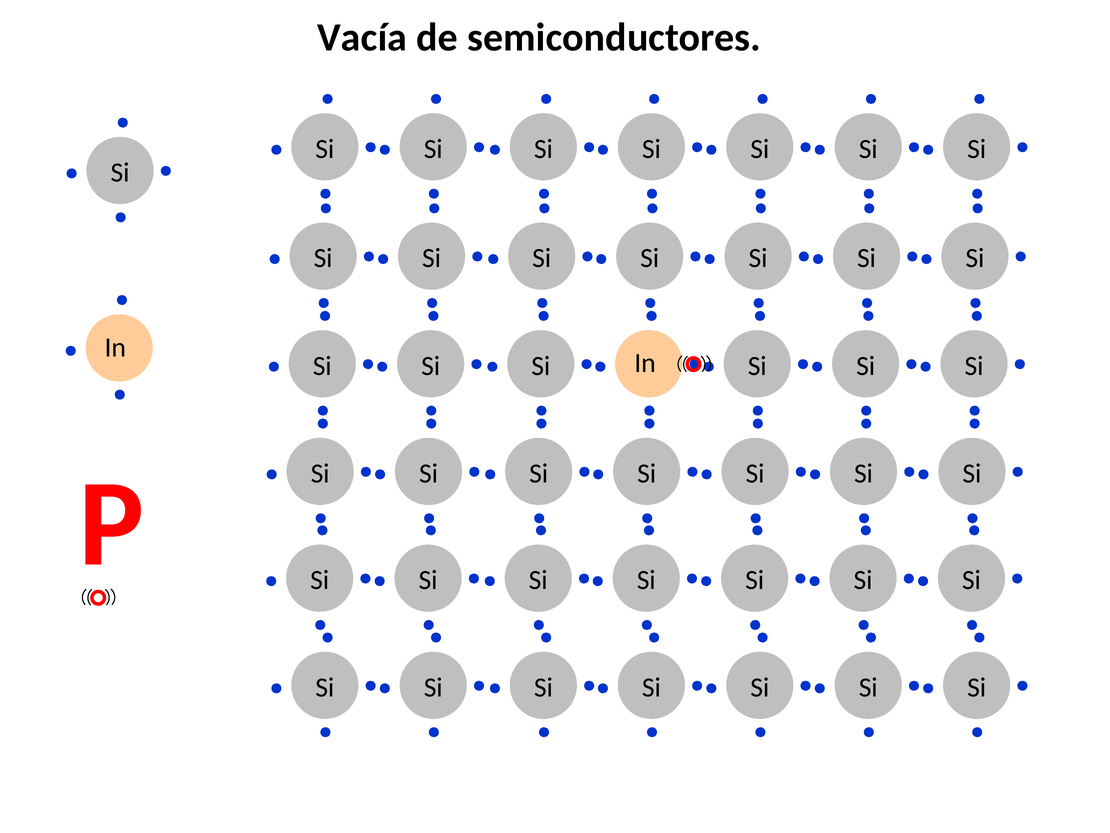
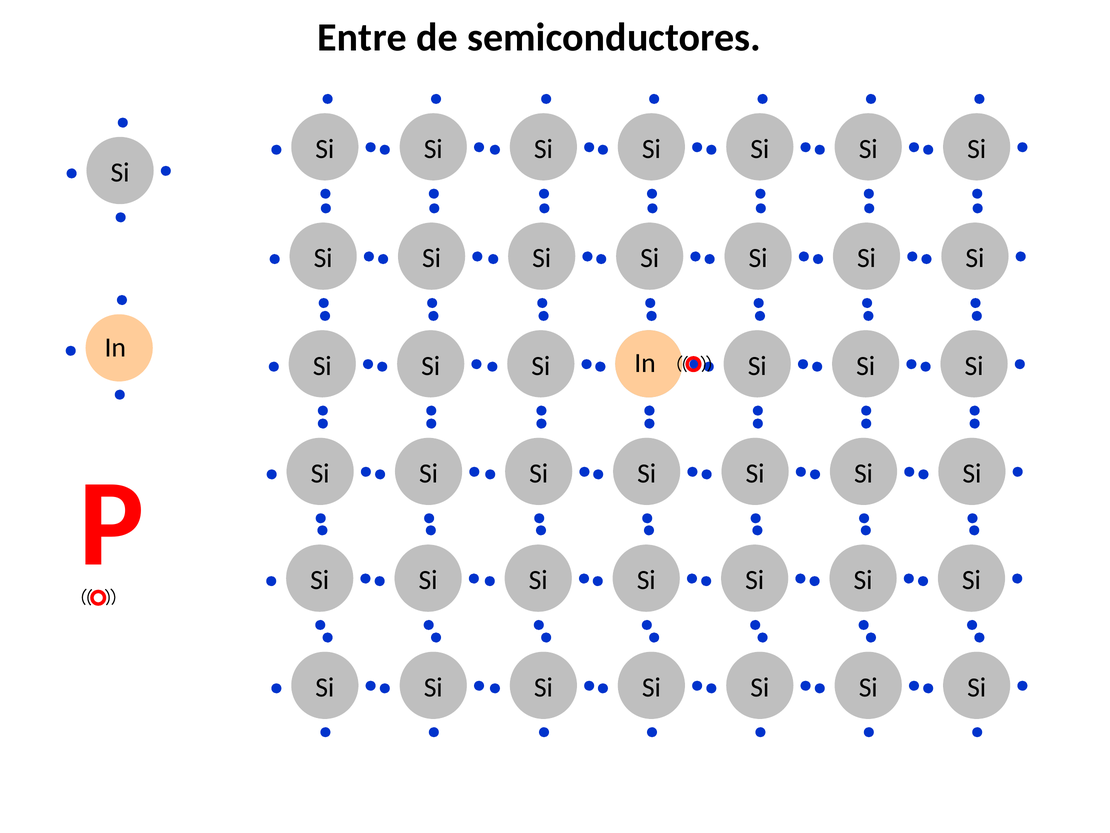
Vacía: Vacía -> Entre (362, 38)
